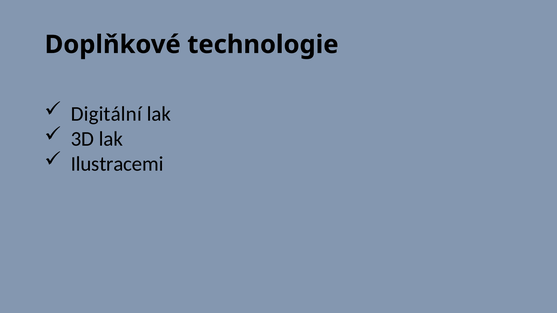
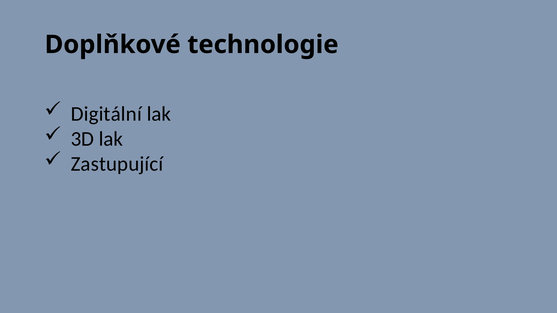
Ilustracemi: Ilustracemi -> Zastupující (117, 164)
